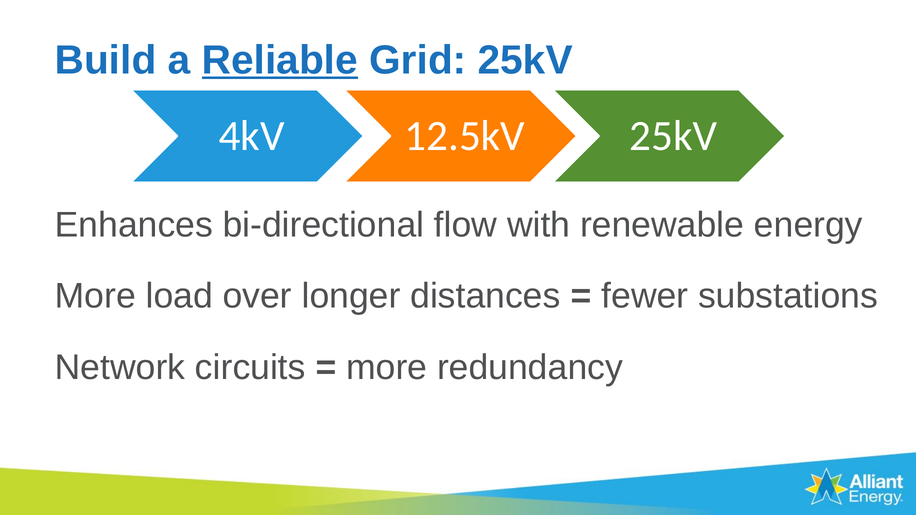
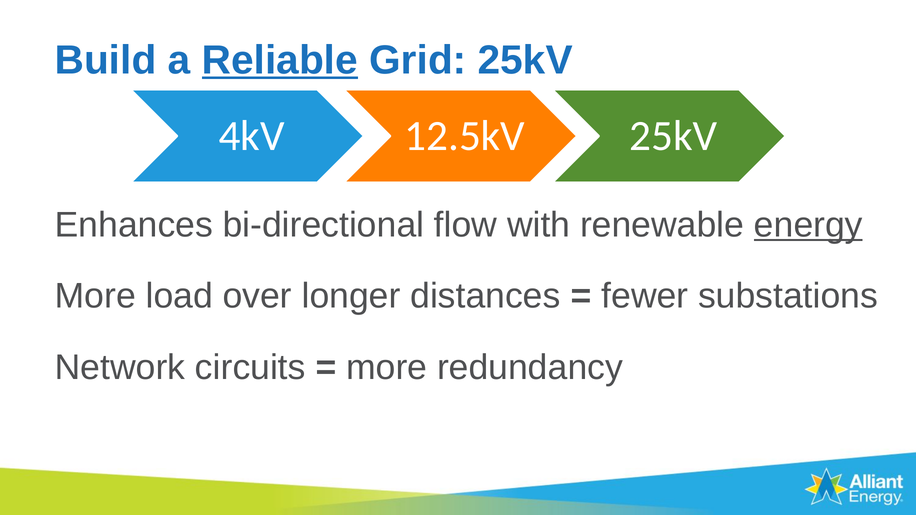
energy underline: none -> present (808, 225)
